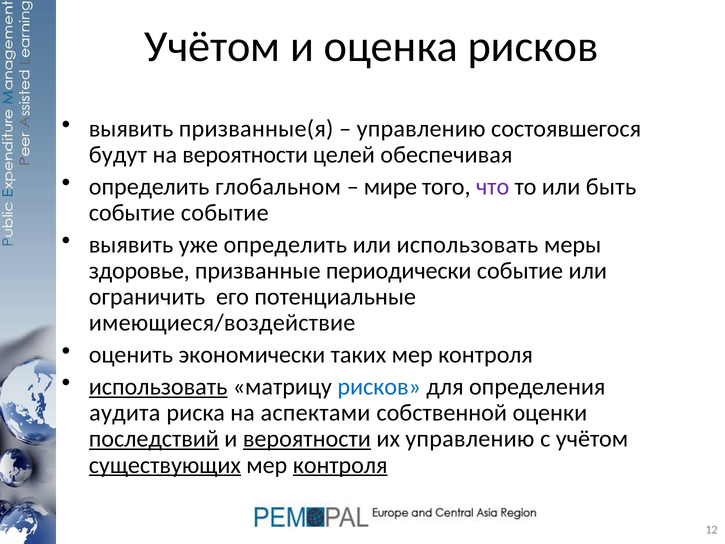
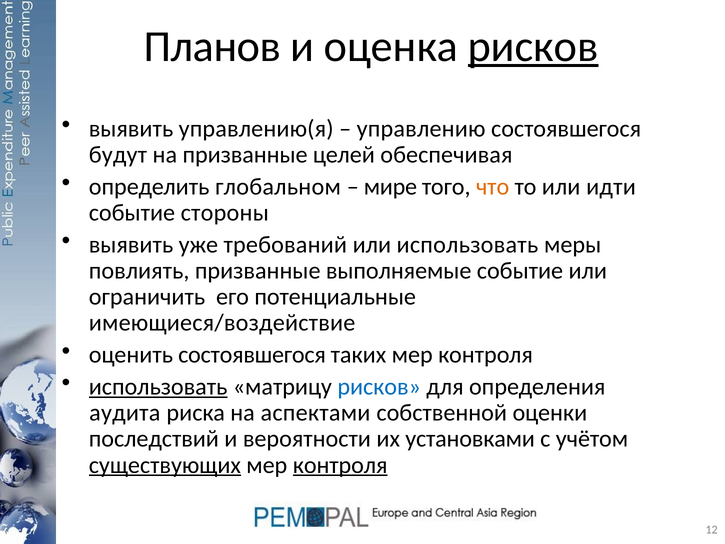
Учётом: Учётом -> Планов (212, 46)
рисков underline: none -> present (533, 46)
призванные(я: призванные(я -> управлению(я (256, 129)
на вероятности: вероятности -> призванные (245, 155)
что colour: purple -> orange (493, 187)
быть: быть -> идти (611, 187)
событие событие: событие -> стороны (225, 213)
уже определить: определить -> требований (285, 245)
здоровье: здоровье -> повлиять (139, 271)
периодически: периодически -> выполняемые (399, 271)
оценить экономически: экономически -> состоявшегося (252, 355)
последствий underline: present -> none (154, 439)
вероятности underline: present -> none (307, 439)
их управлению: управлению -> установками (470, 439)
